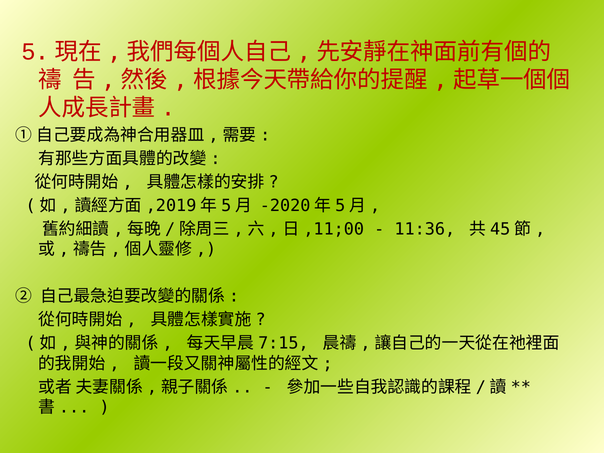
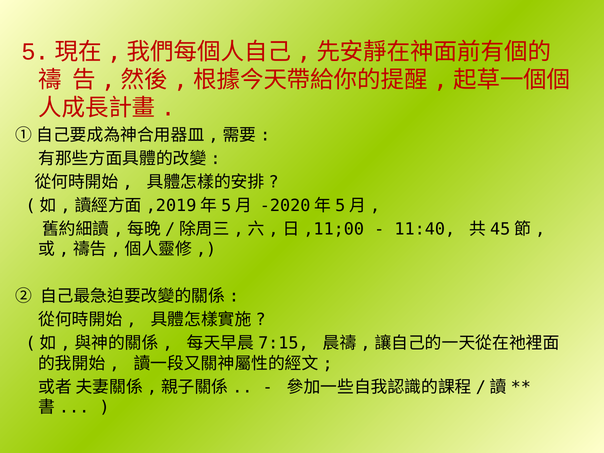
11:36: 11:36 -> 11:40 (425, 229)
